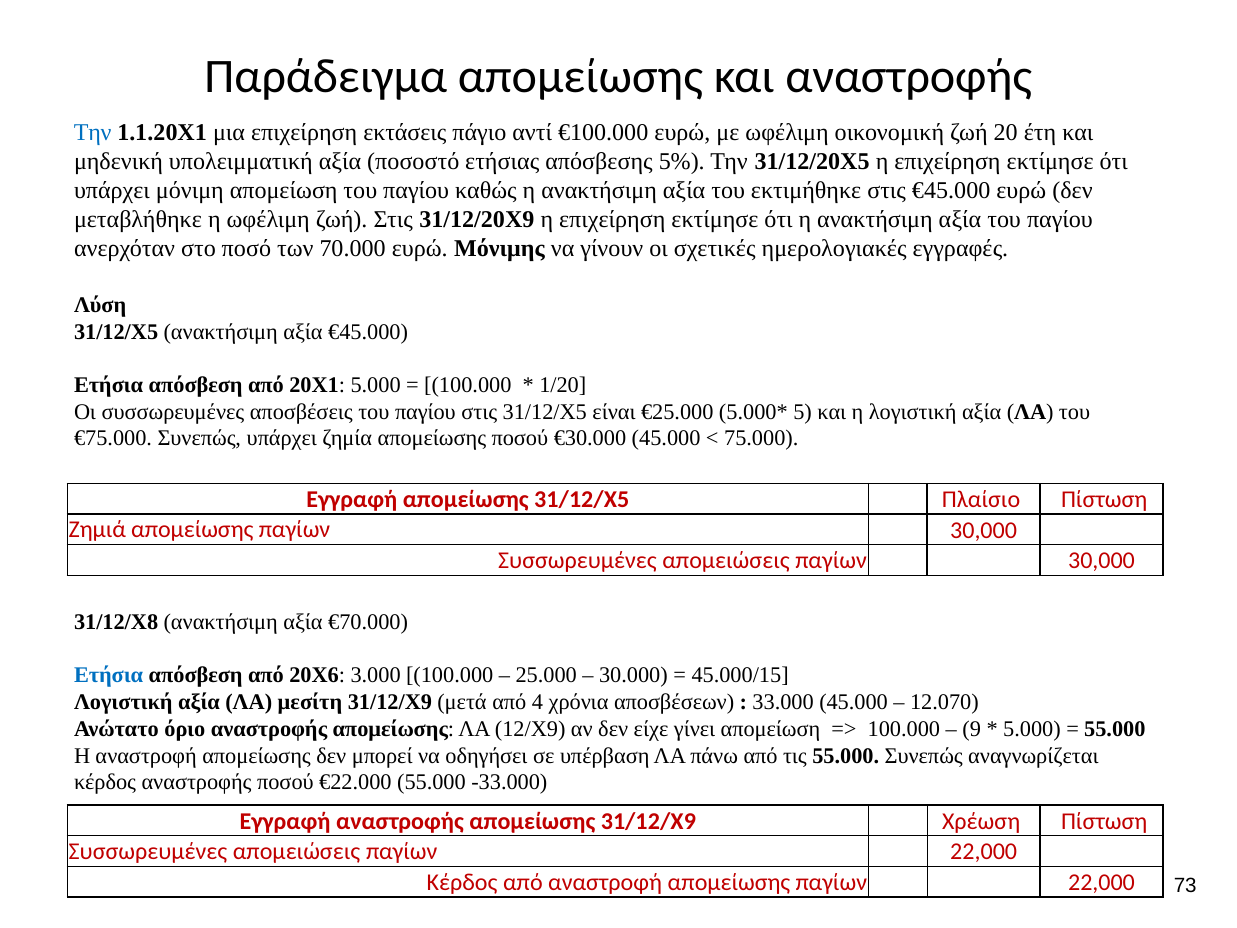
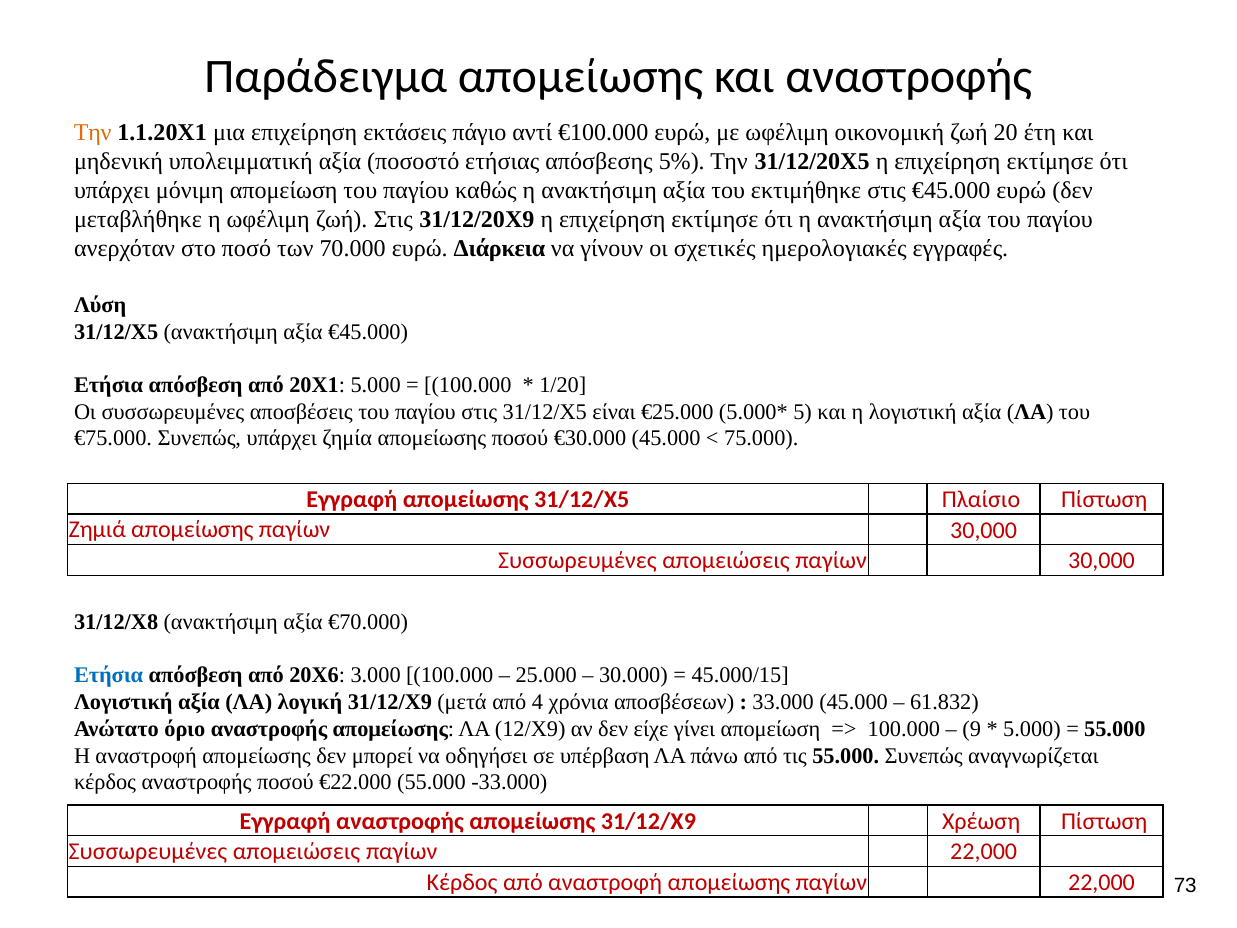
Την colour: blue -> orange (93, 133)
Μόνιμης: Μόνιμης -> Διάρκεια (500, 248)
μεσίτη: μεσίτη -> λογική (310, 702)
12.070: 12.070 -> 61.832 (944, 702)
